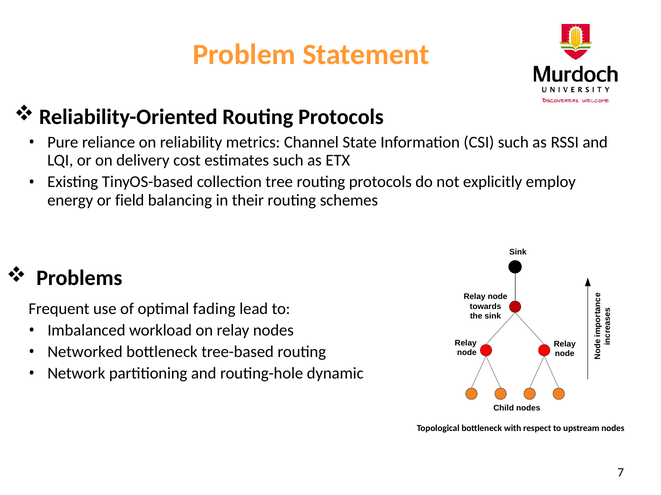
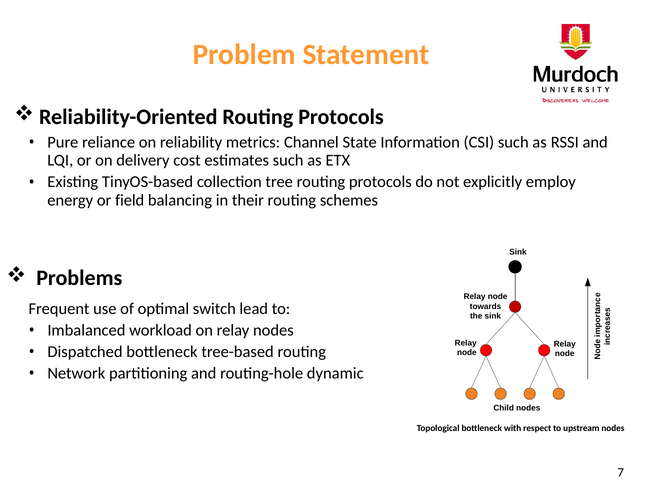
fading: fading -> switch (214, 309)
Networked: Networked -> Dispatched (85, 352)
